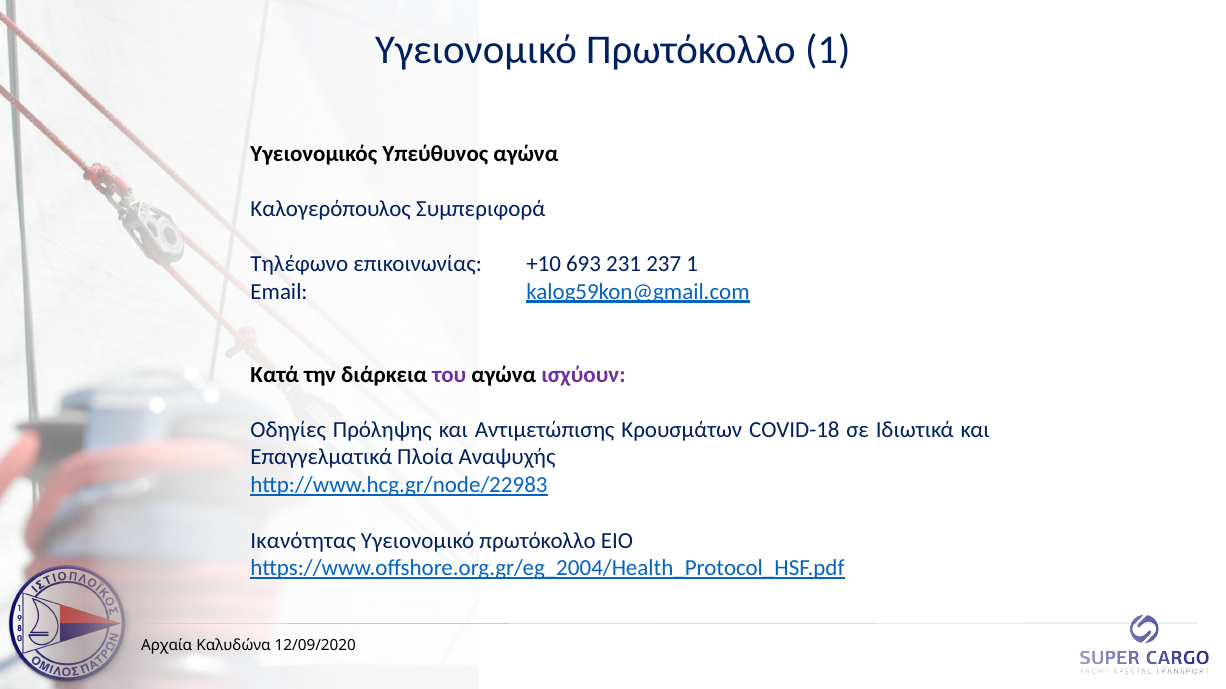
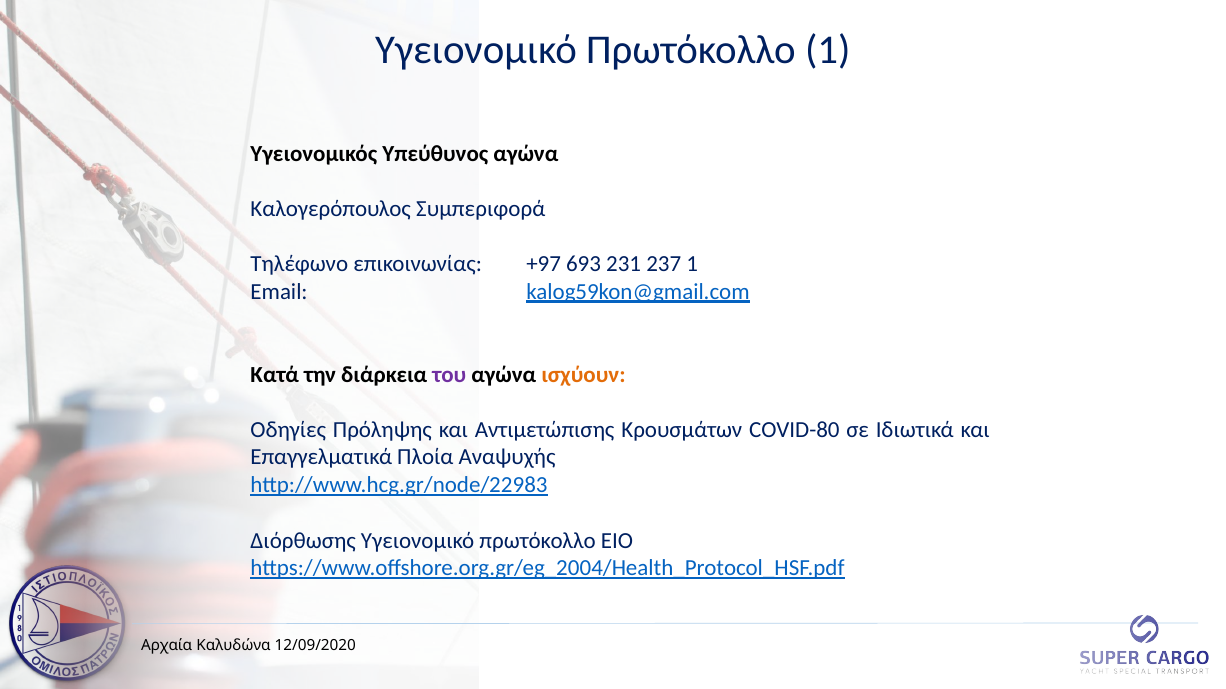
+10: +10 -> +97 (544, 264)
ισχύουν colour: purple -> orange (583, 375)
COVID-18: COVID-18 -> COVID-80 (794, 430)
Ικανότητας: Ικανότητας -> Διόρθωσης (303, 541)
